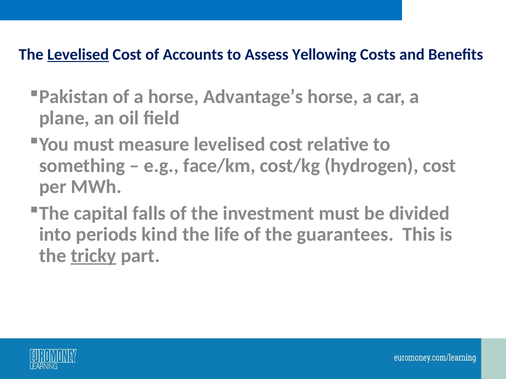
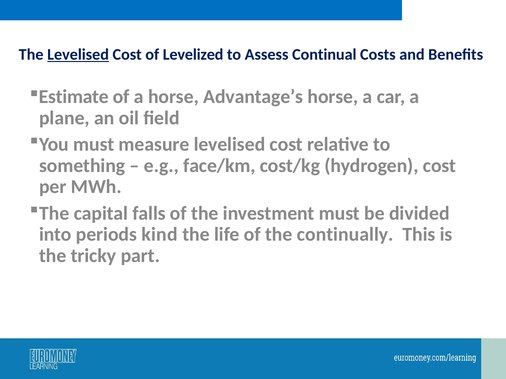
Accounts: Accounts -> Levelized (193, 54)
Yellowing: Yellowing -> Continual (324, 54)
Pakistan: Pakistan -> Estimate (74, 97)
guarantees: guarantees -> continually (345, 235)
tricky underline: present -> none (93, 256)
